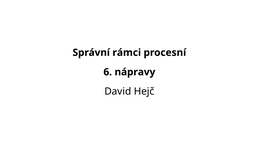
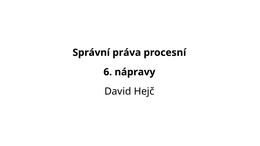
rámci: rámci -> práva (127, 53)
